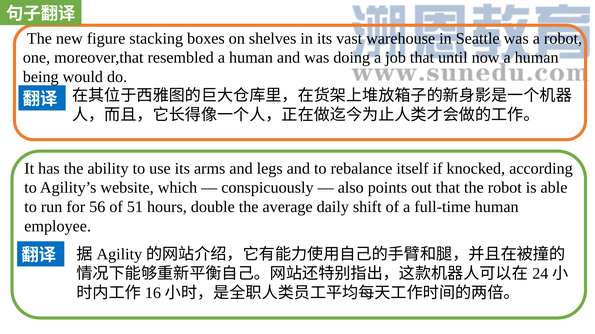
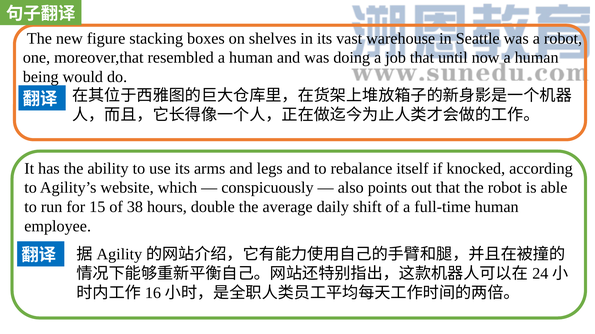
56: 56 -> 15 (97, 207)
51: 51 -> 38 (135, 207)
